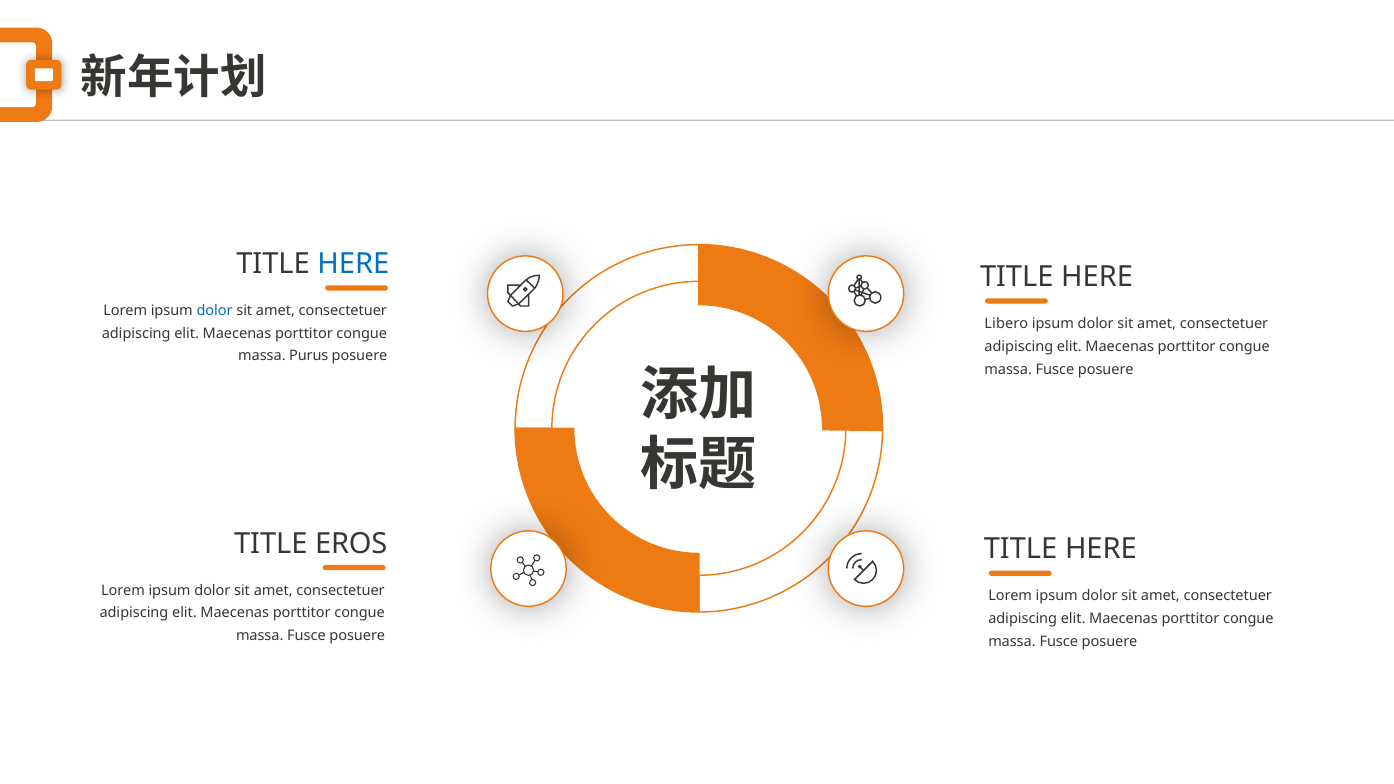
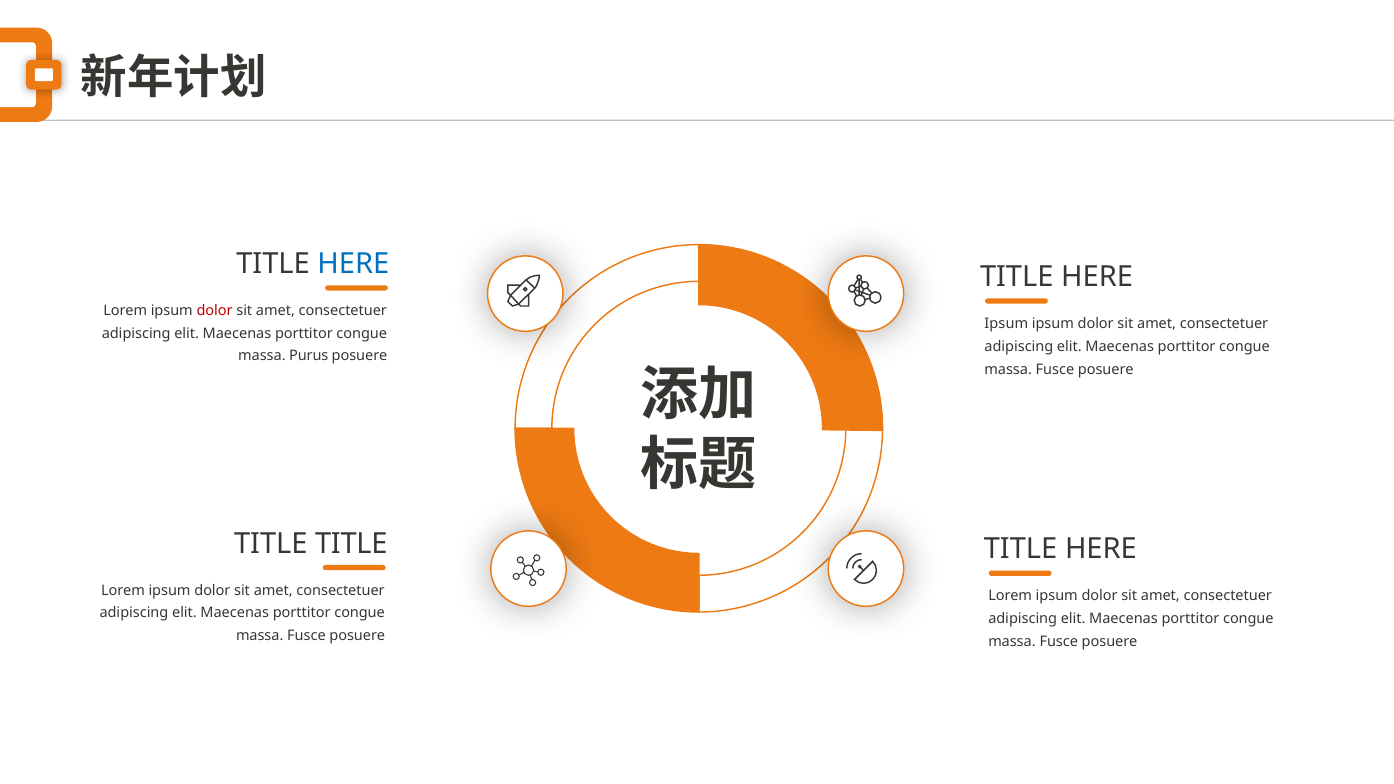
dolor colour: blue -> red (215, 311)
Libero: Libero -> Ipsum (1006, 324)
TITLE EROS: EROS -> TITLE (351, 544)
